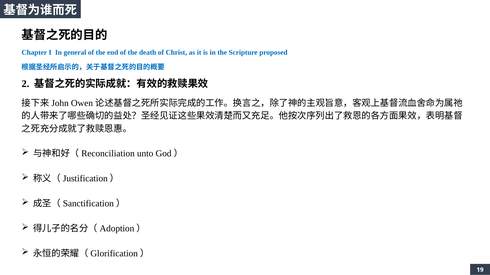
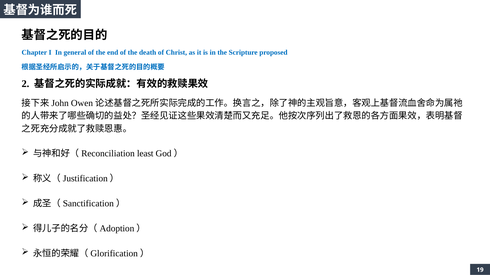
unto: unto -> least (145, 154)
